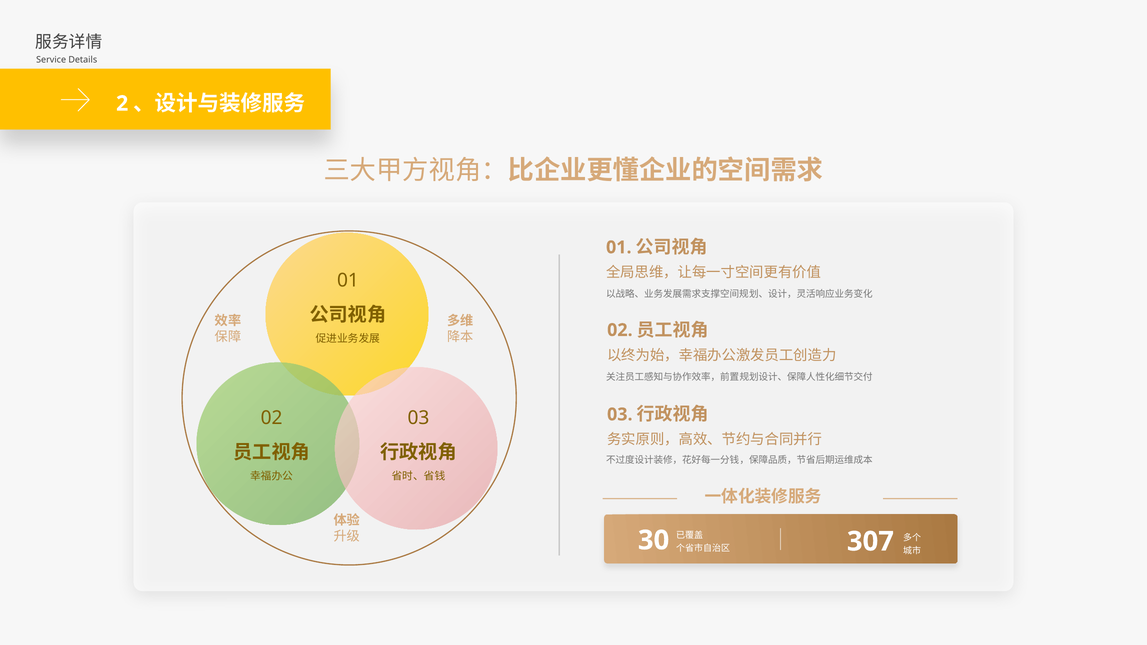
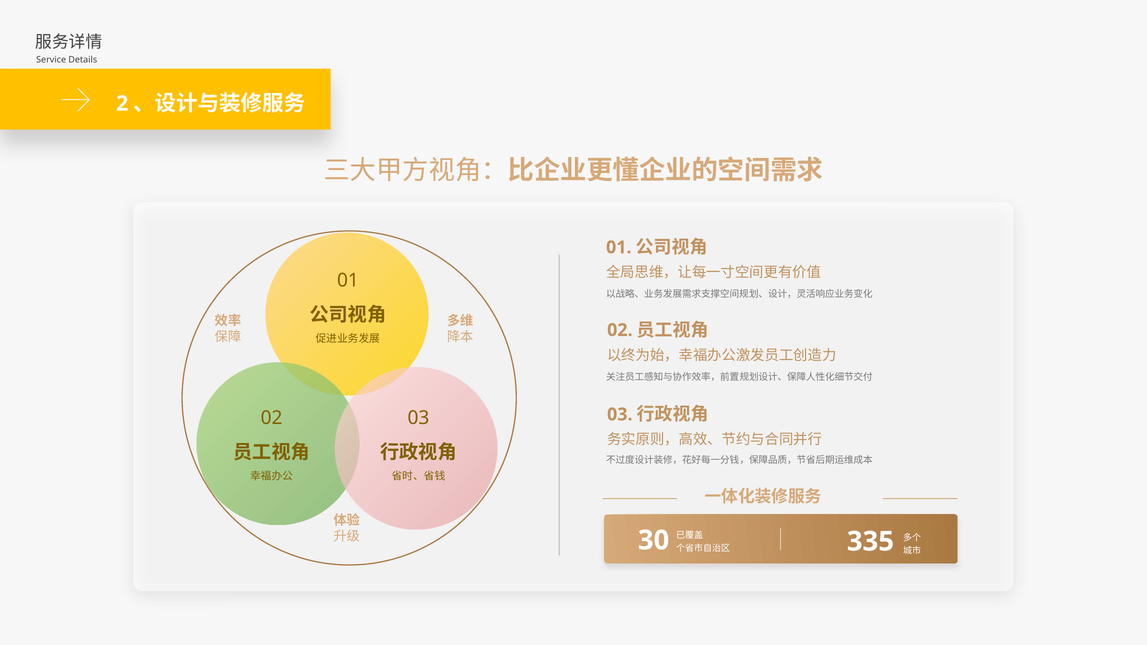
307: 307 -> 335 (870, 542)
